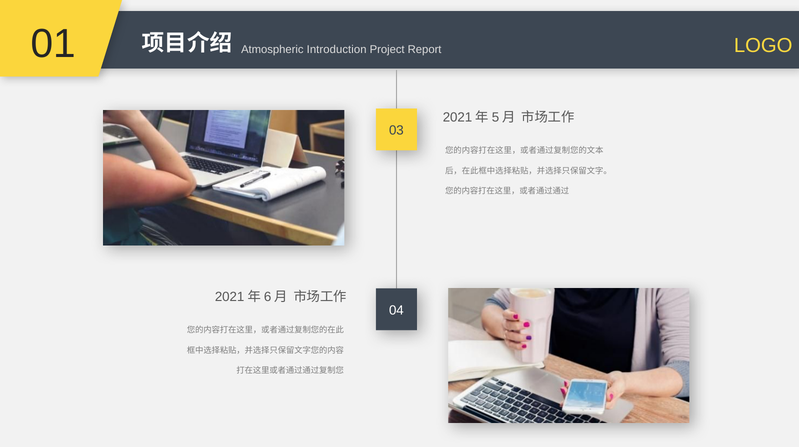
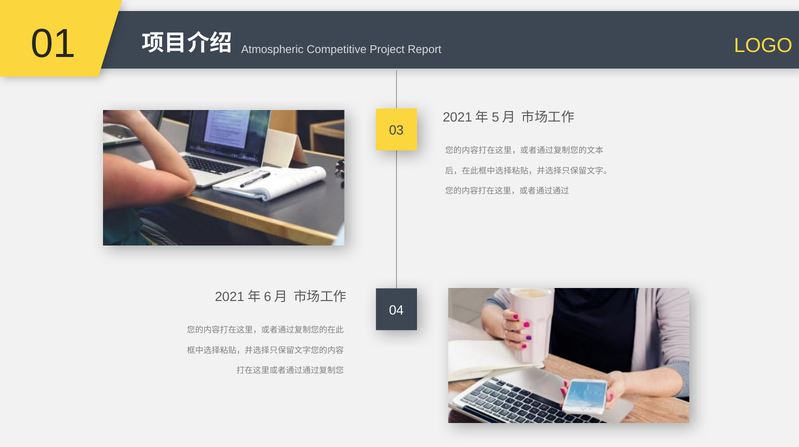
Introduction: Introduction -> Competitive (337, 49)
